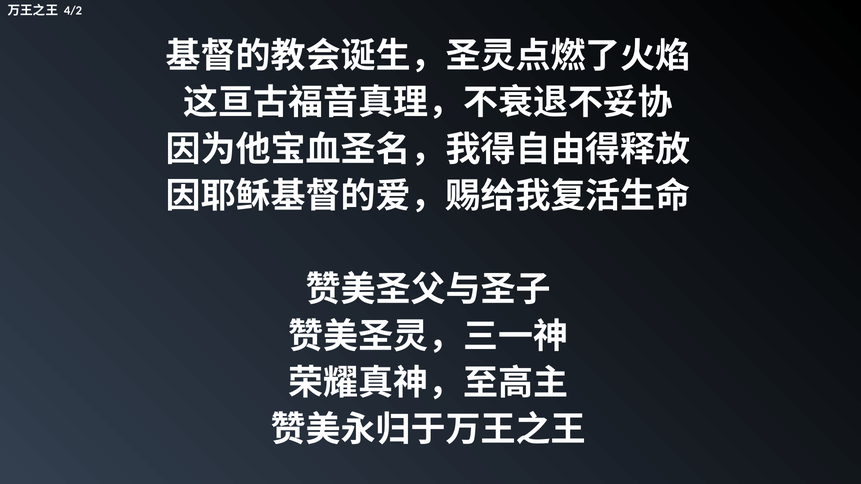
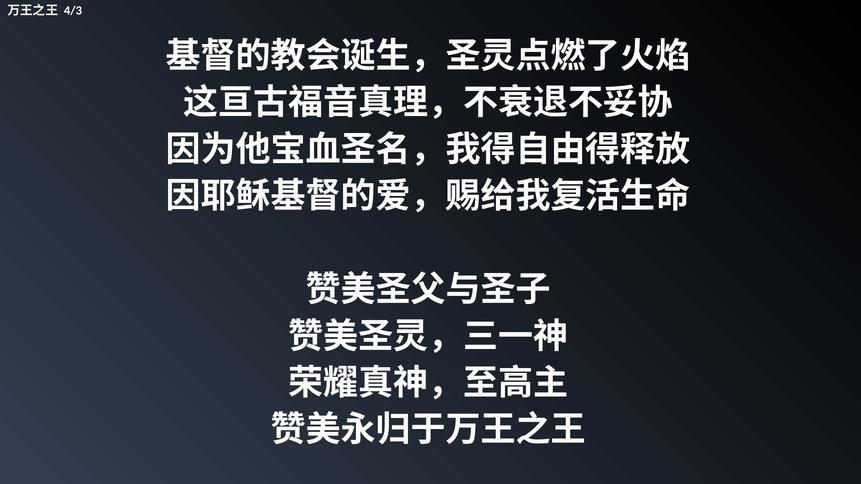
4/2: 4/2 -> 4/3 (73, 11)
